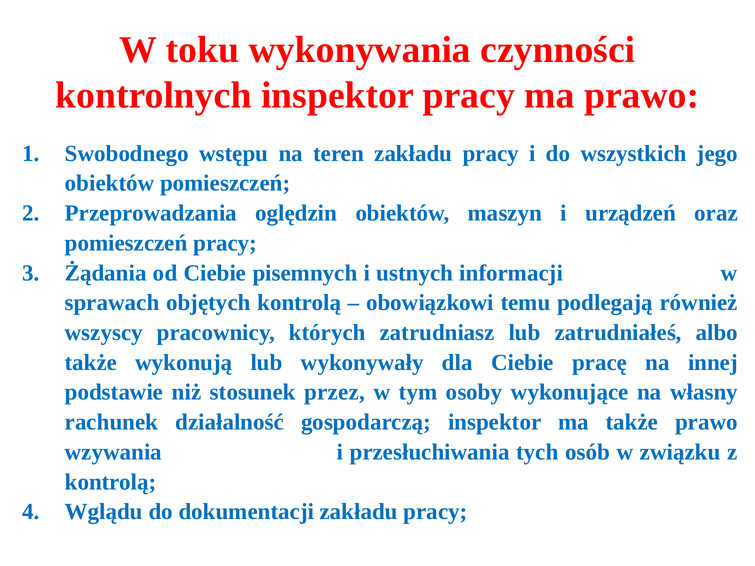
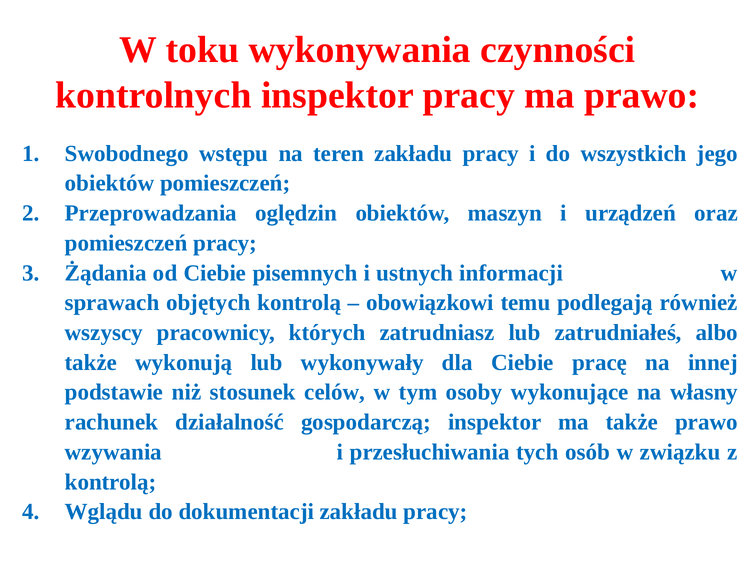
przez: przez -> celów (335, 393)
